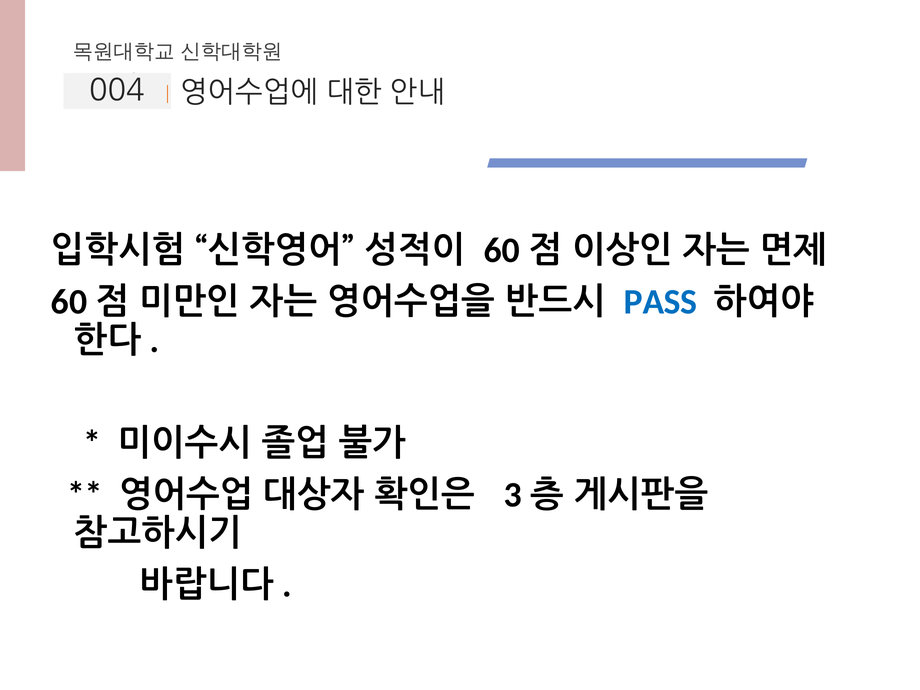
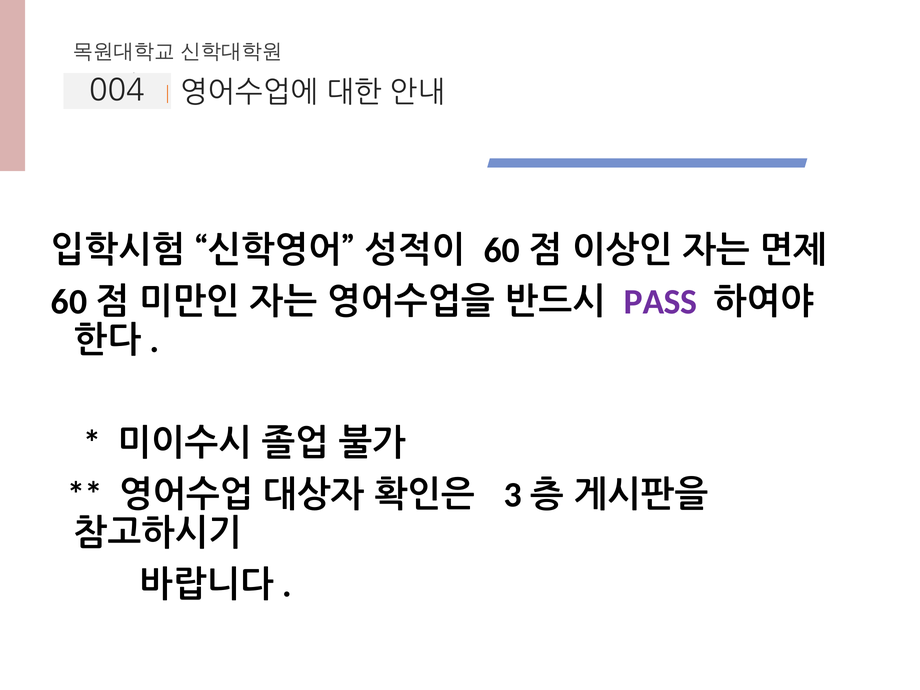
PASS colour: blue -> purple (661, 302)
